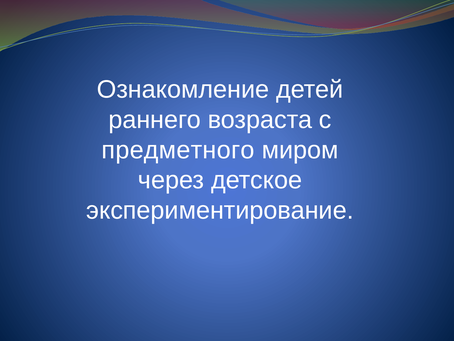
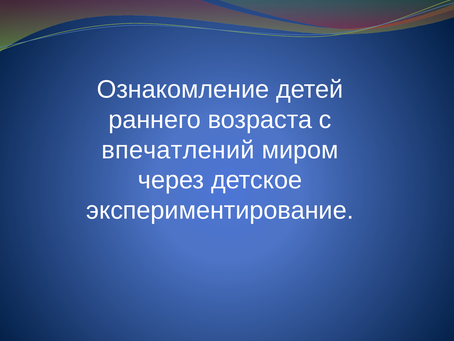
предметного: предметного -> впечатлений (178, 150)
